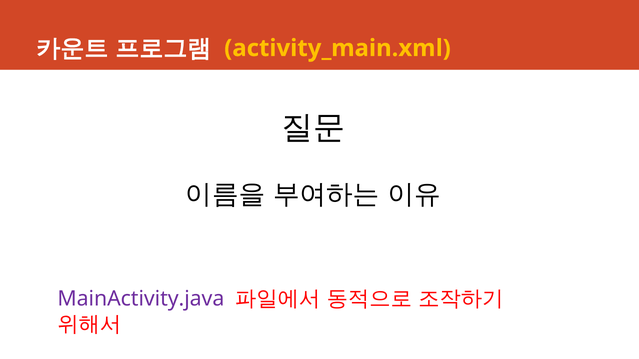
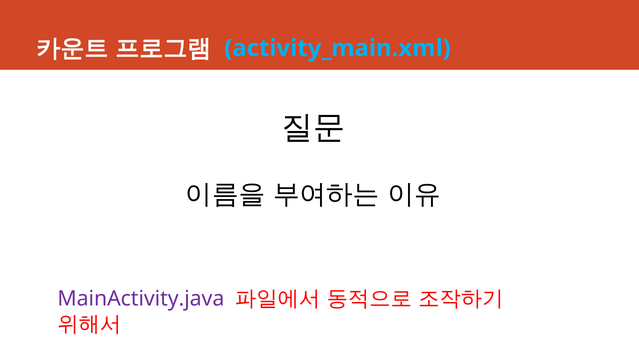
activity_main.xml colour: yellow -> light blue (337, 48)
